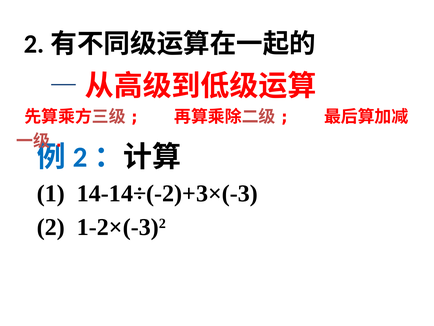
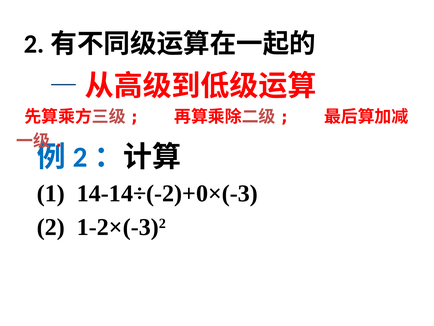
14-14÷(-2)+3×(-3: 14-14÷(-2)+3×(-3 -> 14-14÷(-2)+0×(-3 (167, 193)
